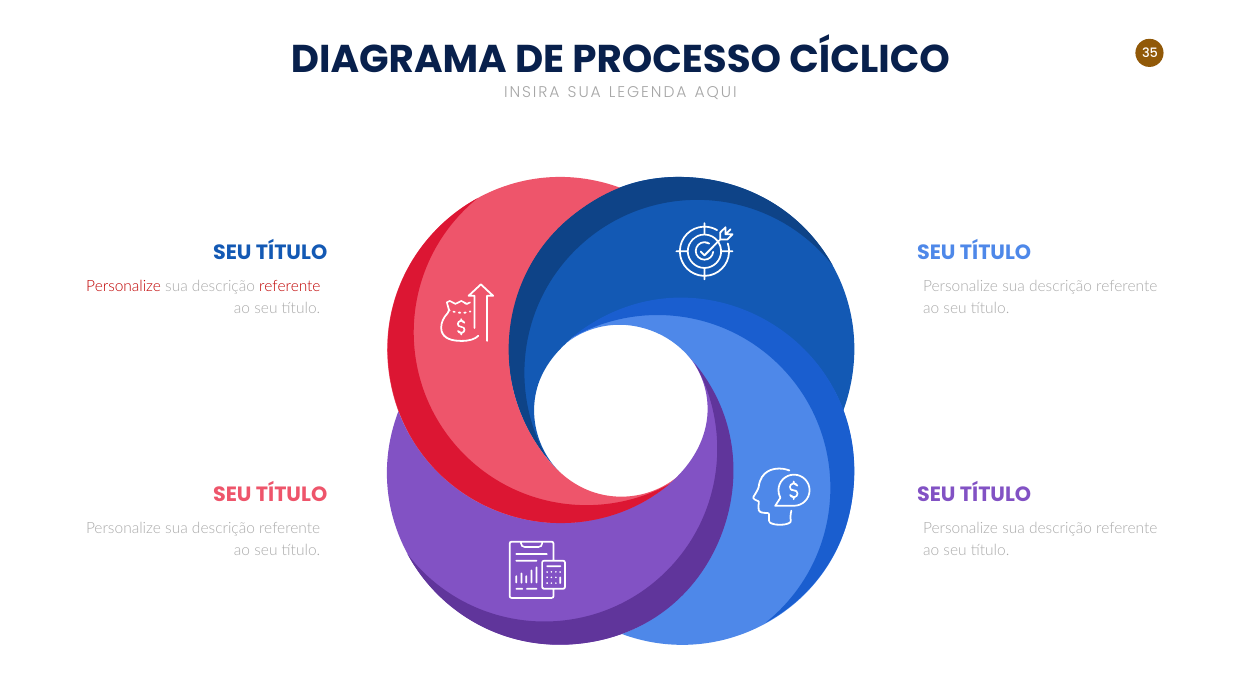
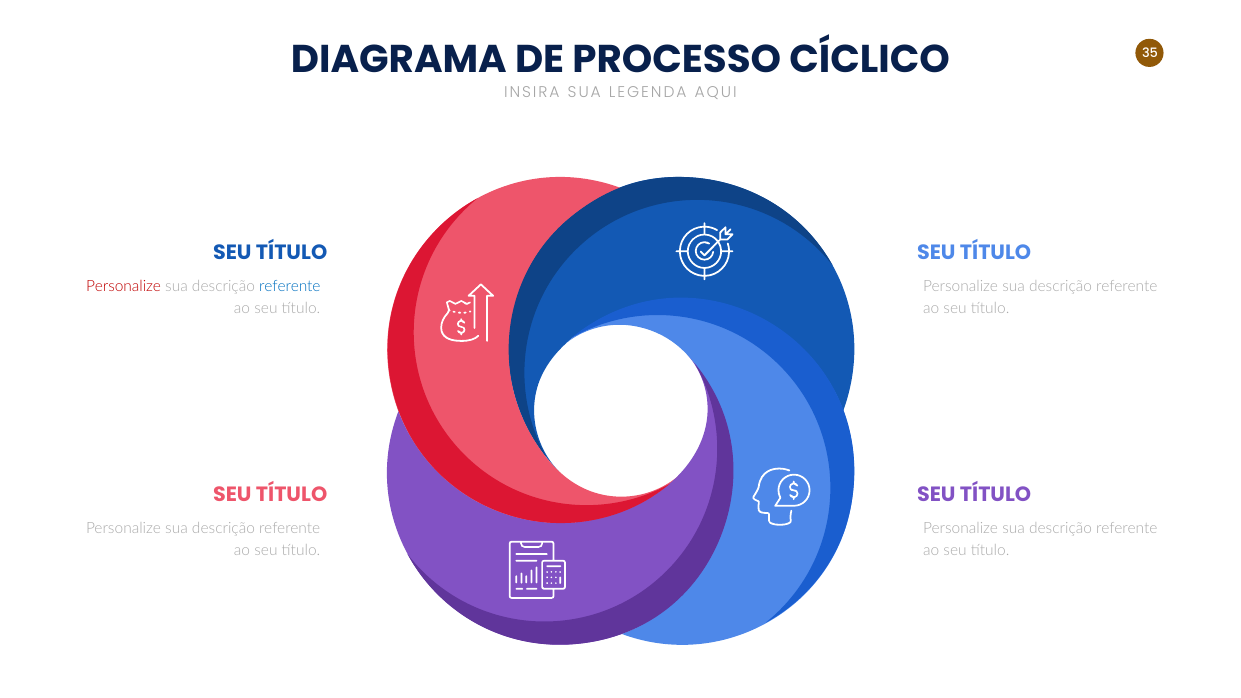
referente colour: red -> blue (290, 286)
